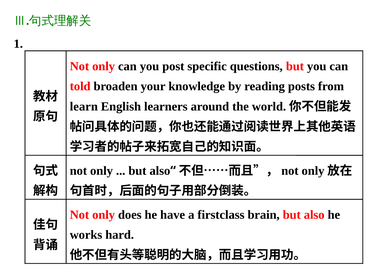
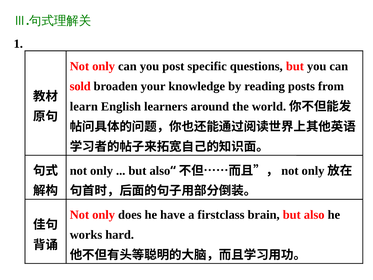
told: told -> sold (80, 86)
